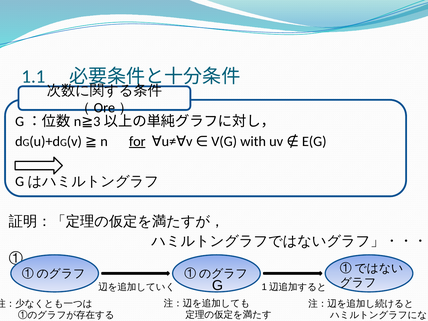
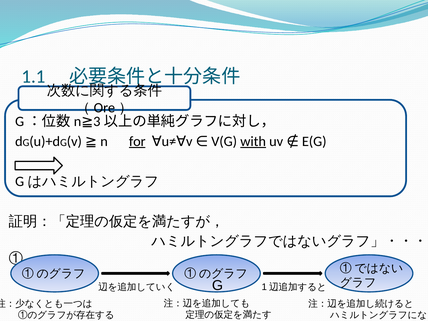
with underline: none -> present (253, 141)
